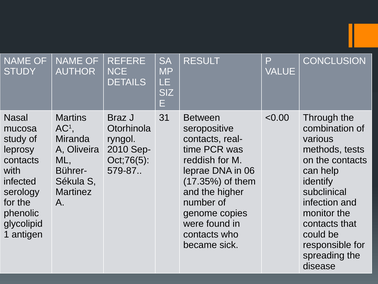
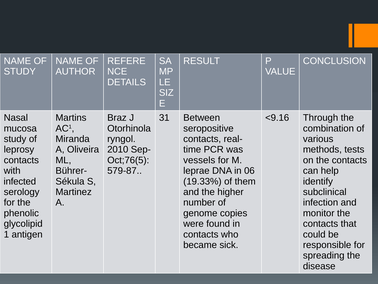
<0.00: <0.00 -> <9.16 (277, 118)
reddish: reddish -> vessels (199, 160)
17.35%: 17.35% -> 19.33% (202, 181)
